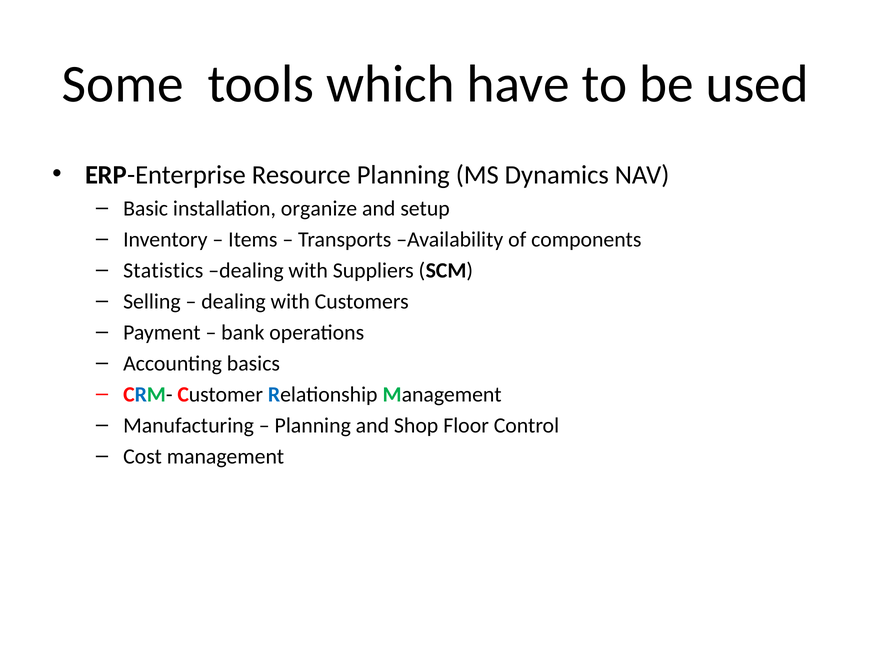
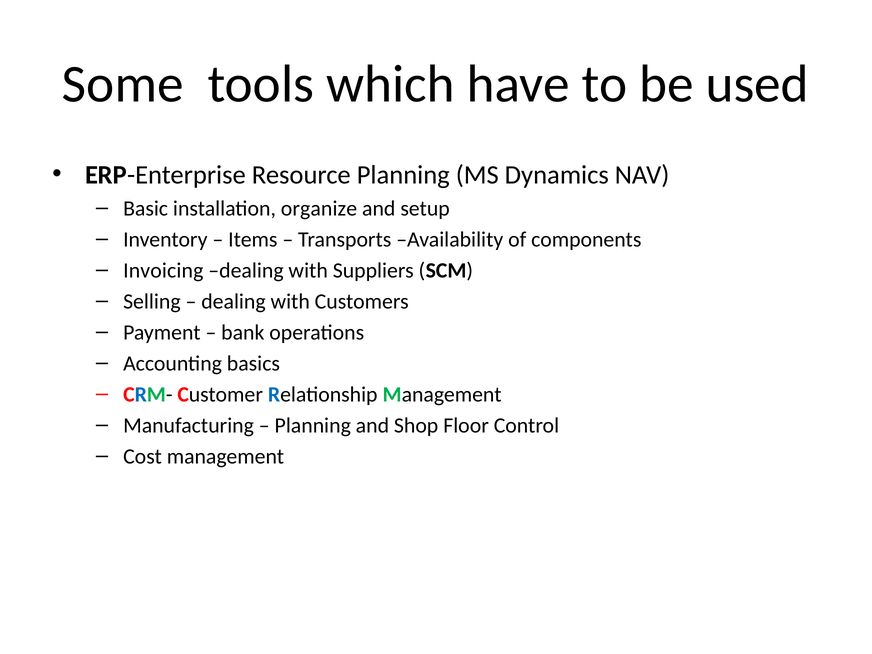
Statistics: Statistics -> Invoicing (163, 270)
